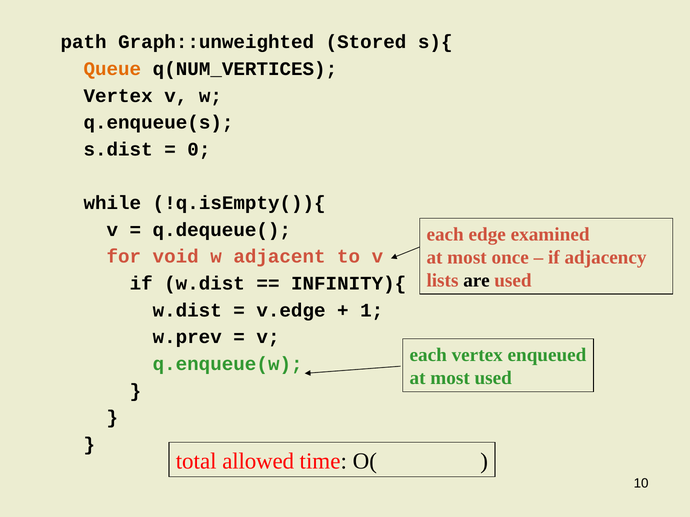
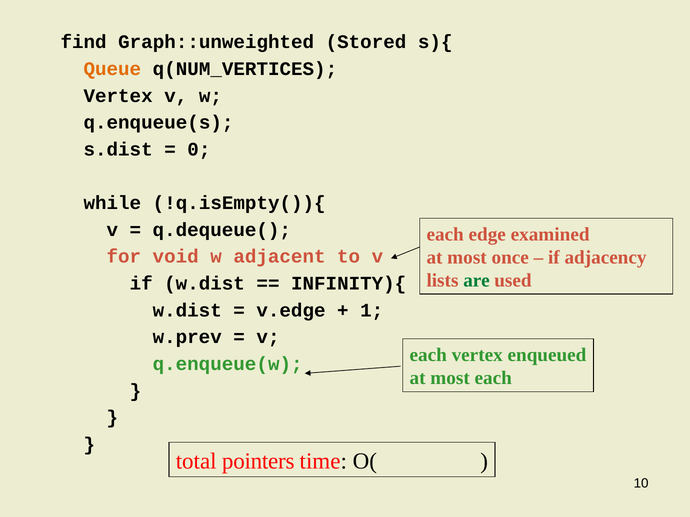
path: path -> find (84, 42)
are colour: black -> green (476, 281)
most used: used -> each (493, 378)
allowed: allowed -> pointers (258, 462)
